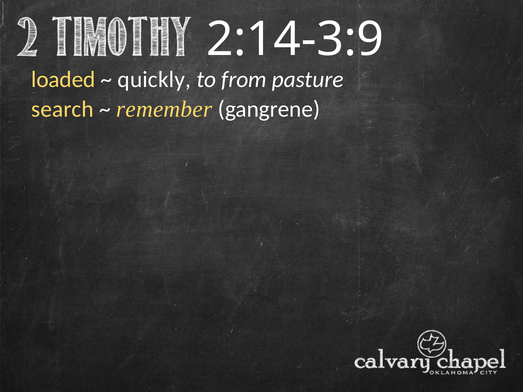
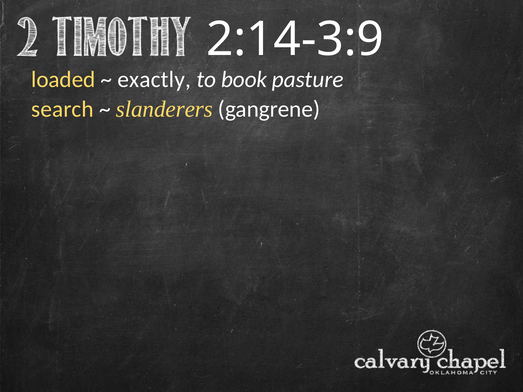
quickly: quickly -> exactly (154, 80)
from: from -> book (244, 80)
remember: remember -> slanderers (164, 109)
